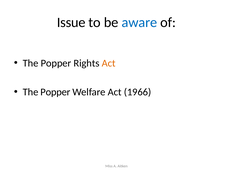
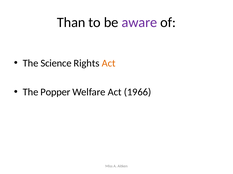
Issue: Issue -> Than (71, 23)
aware colour: blue -> purple (139, 23)
Popper: Popper -> Science (56, 63)
